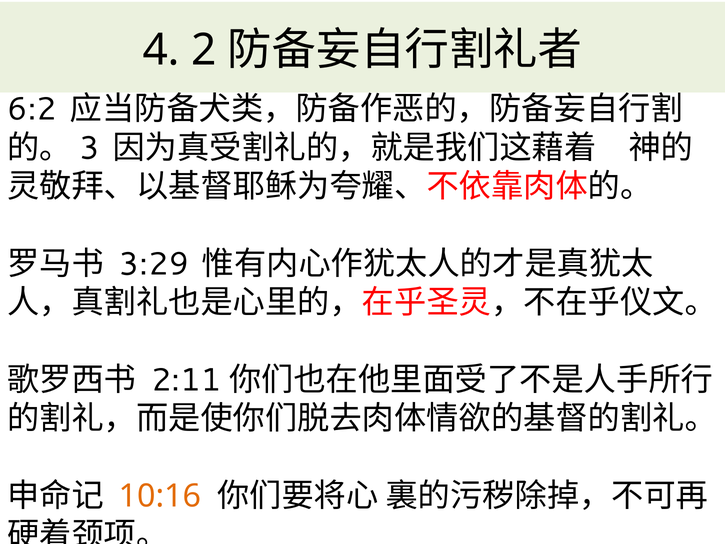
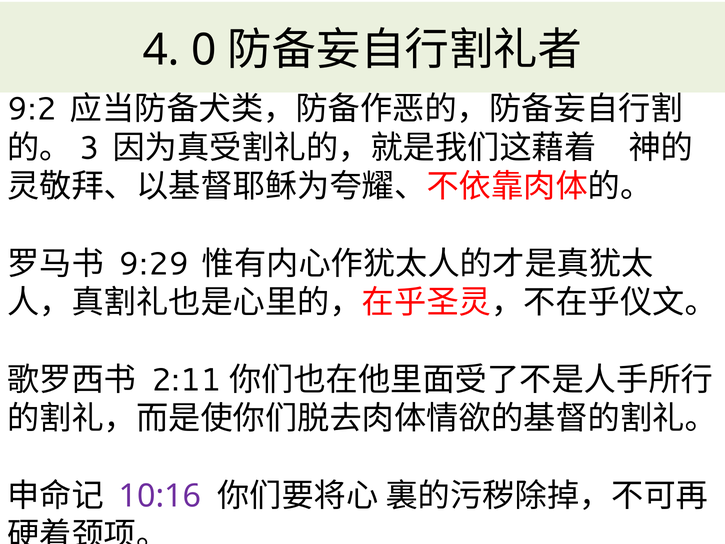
2: 2 -> 0 (204, 50)
6:2: 6:2 -> 9:2 (32, 109)
3:29: 3:29 -> 9:29 (154, 264)
10:16 colour: orange -> purple (160, 496)
